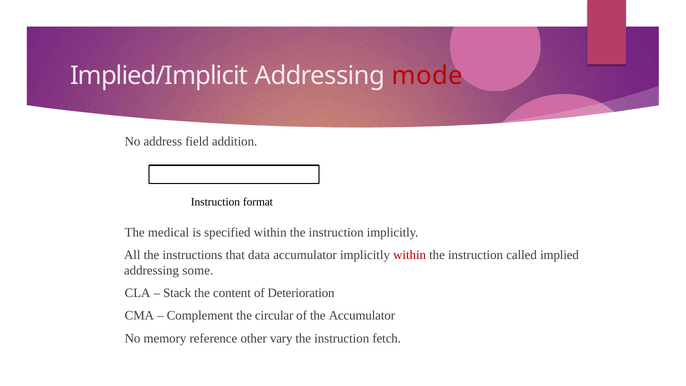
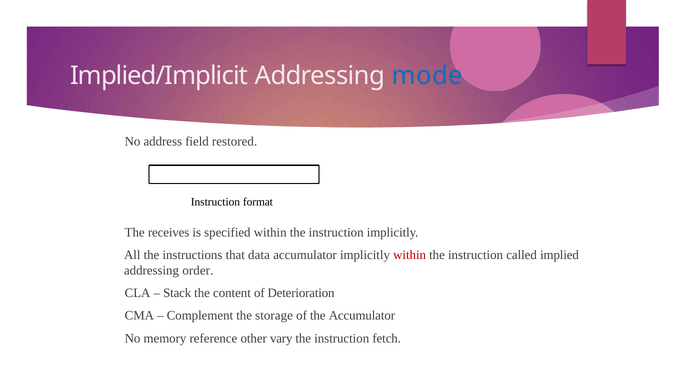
mode colour: red -> blue (427, 76)
addition: addition -> restored (235, 142)
medical: medical -> receives (169, 232)
some: some -> order (198, 271)
circular: circular -> storage (274, 316)
